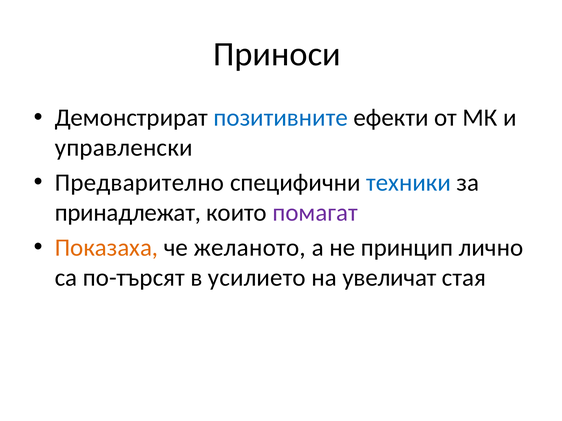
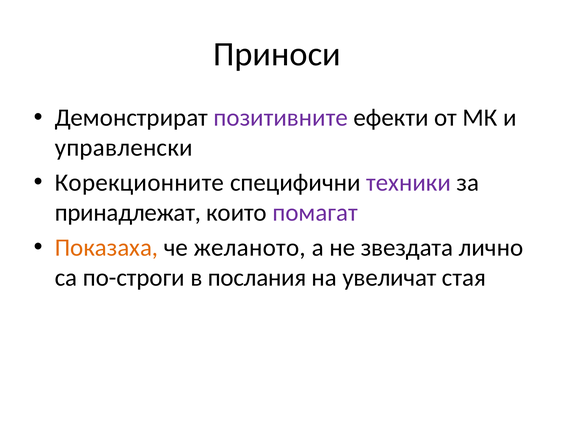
позитивните colour: blue -> purple (281, 118)
Предварително: Предварително -> Корекционните (139, 183)
техники colour: blue -> purple (409, 183)
принцип: принцип -> звездата (407, 248)
по-търсят: по-търсят -> по-строги (134, 278)
усилието: усилието -> послания (257, 278)
